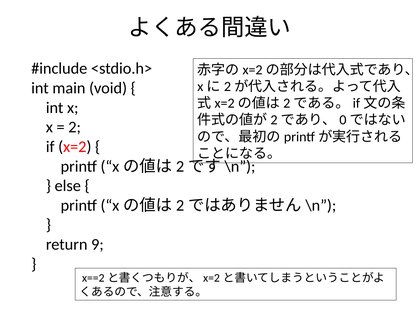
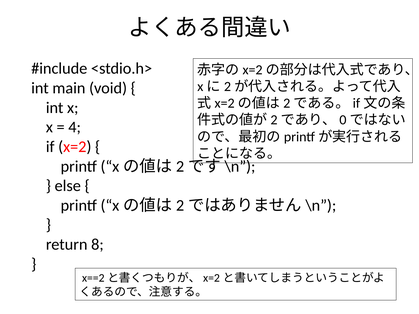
2: 2 -> 4 (75, 127)
9: 9 -> 8 (97, 245)
